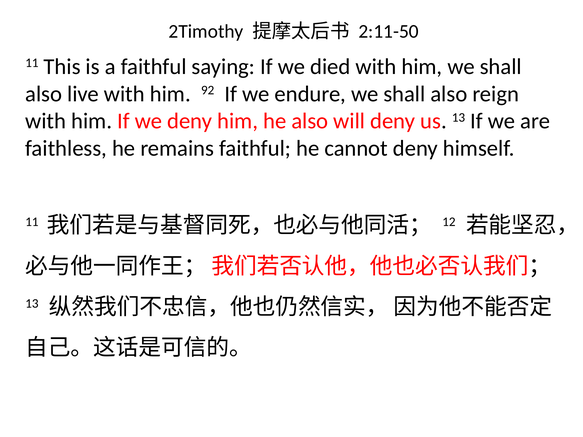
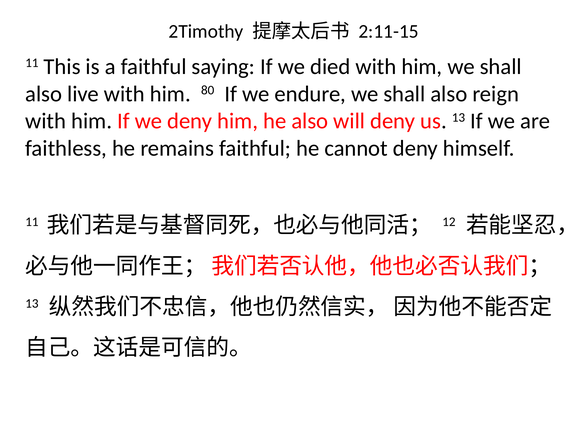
2:11-50: 2:11-50 -> 2:11-15 (389, 31)
92: 92 -> 80 (208, 90)
